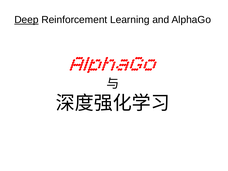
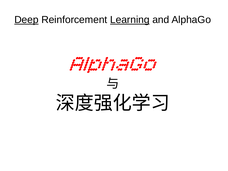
Learning underline: none -> present (130, 20)
